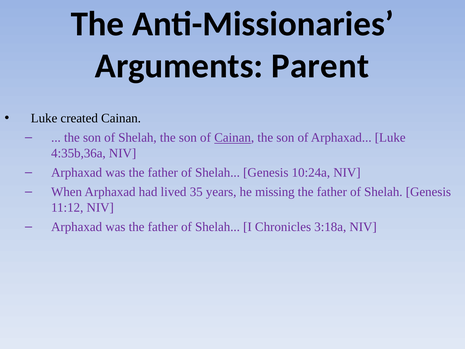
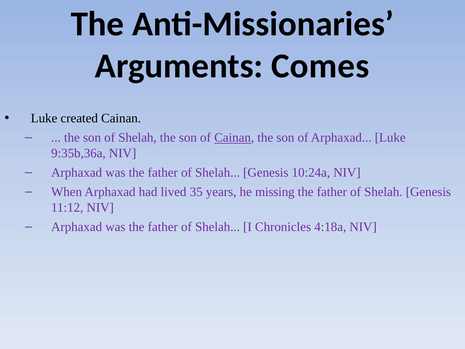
Parent: Parent -> Comes (320, 66)
4:35b,36a: 4:35b,36a -> 9:35b,36a (78, 153)
3:18a: 3:18a -> 4:18a (330, 227)
